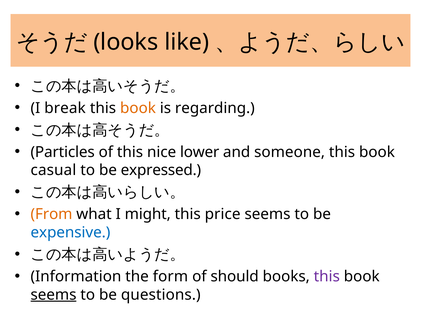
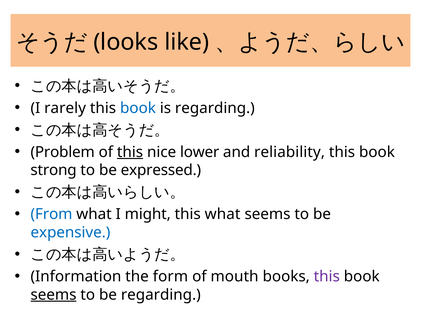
break: break -> rarely (65, 108)
book colour: orange -> blue (138, 108)
Particles: Particles -> Problem (63, 152)
this underline: none -> present (130, 152)
someone: someone -> reliability (290, 152)
casual: casual -> strong (54, 170)
From colour: orange -> blue (51, 214)
this price: price -> what (223, 214)
should: should -> mouth (235, 276)
be questions: questions -> regarding (161, 295)
